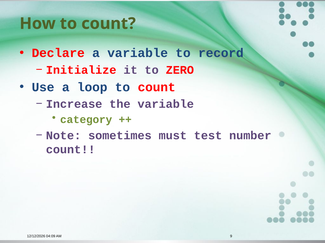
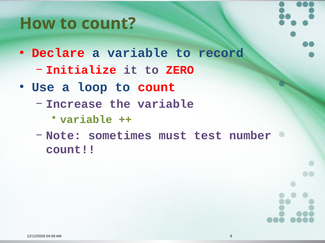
category: category -> variable (86, 120)
